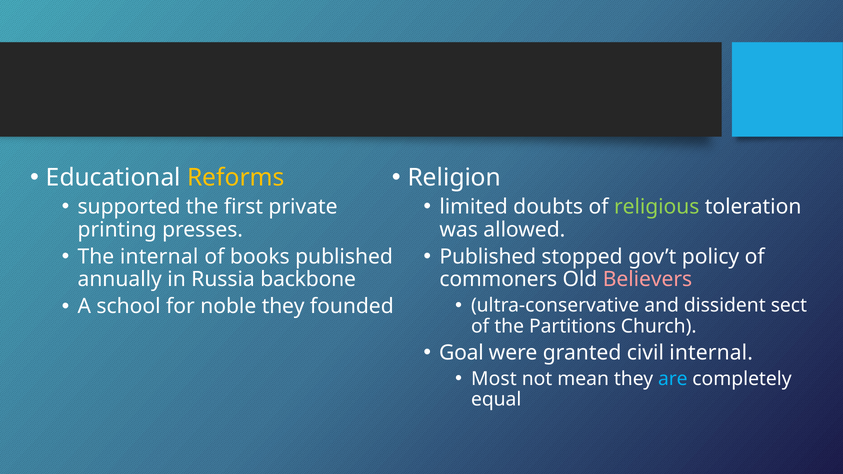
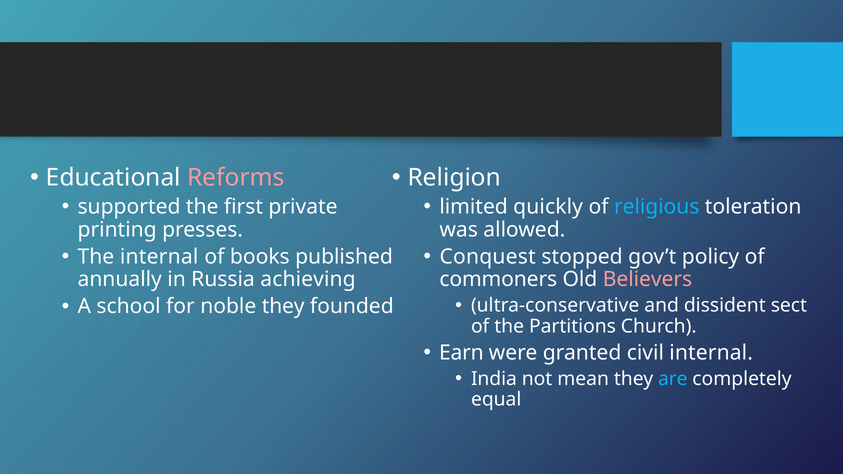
Reforms colour: yellow -> pink (236, 178)
doubts: doubts -> quickly (548, 207)
religious colour: light green -> light blue (657, 207)
Published: Published -> Conquest (488, 257)
backbone: backbone -> achieving (308, 280)
Goal: Goal -> Earn (461, 353)
Most: Most -> India (494, 379)
